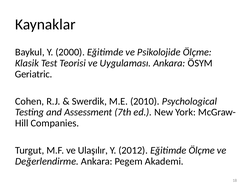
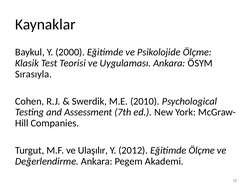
Geriatric: Geriatric -> Sırasıyla (33, 74)
